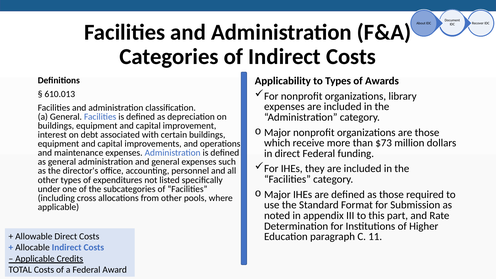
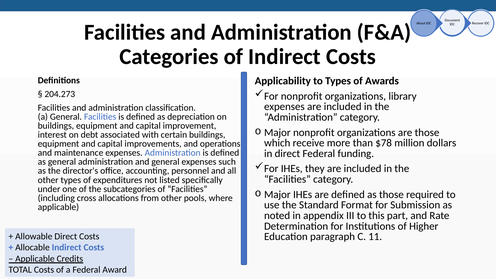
610.013: 610.013 -> 204.273 (60, 94)
$73: $73 -> $78 (384, 143)
